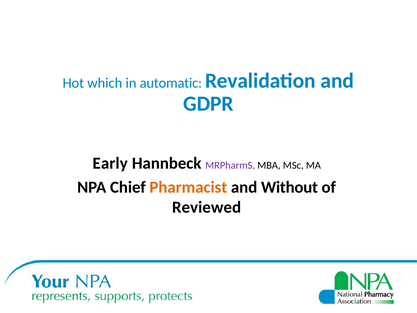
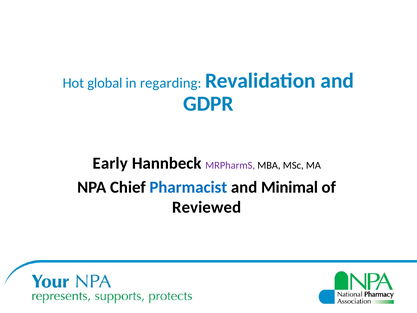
which: which -> global (105, 83)
automatic: automatic -> regarding (171, 83)
Pharmacist colour: orange -> blue (188, 187)
Without: Without -> Minimal (289, 187)
